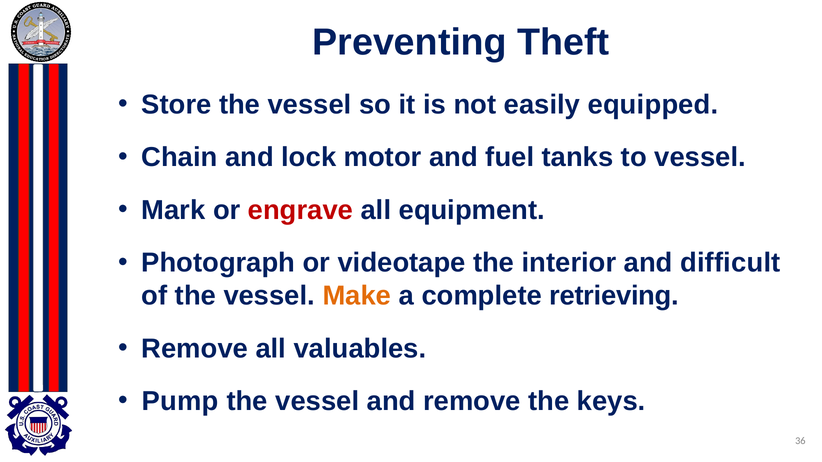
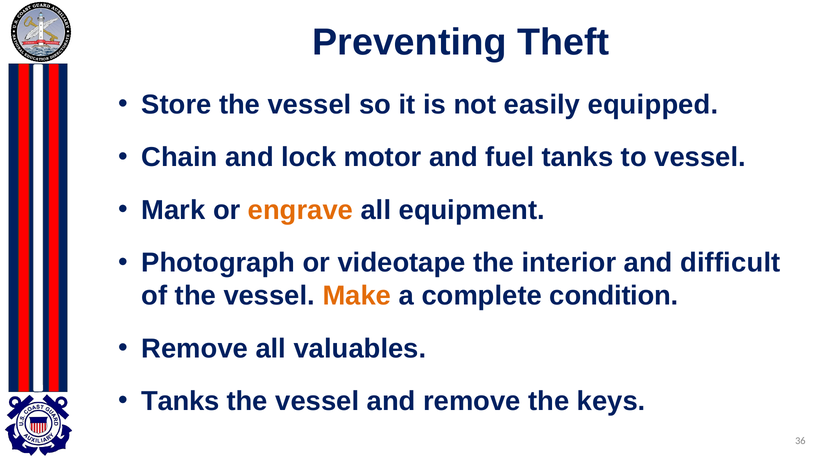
engrave colour: red -> orange (301, 210)
retrieving: retrieving -> condition (614, 296)
Pump: Pump -> Tanks (180, 402)
